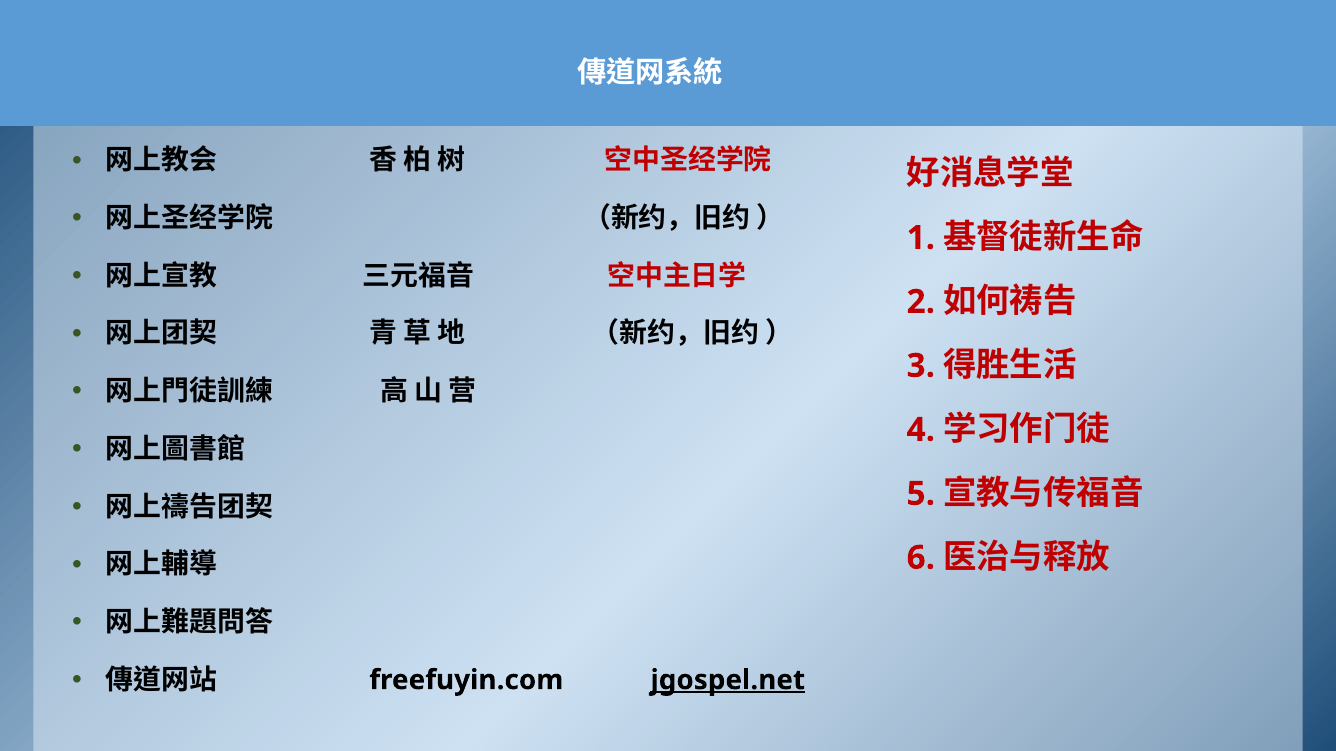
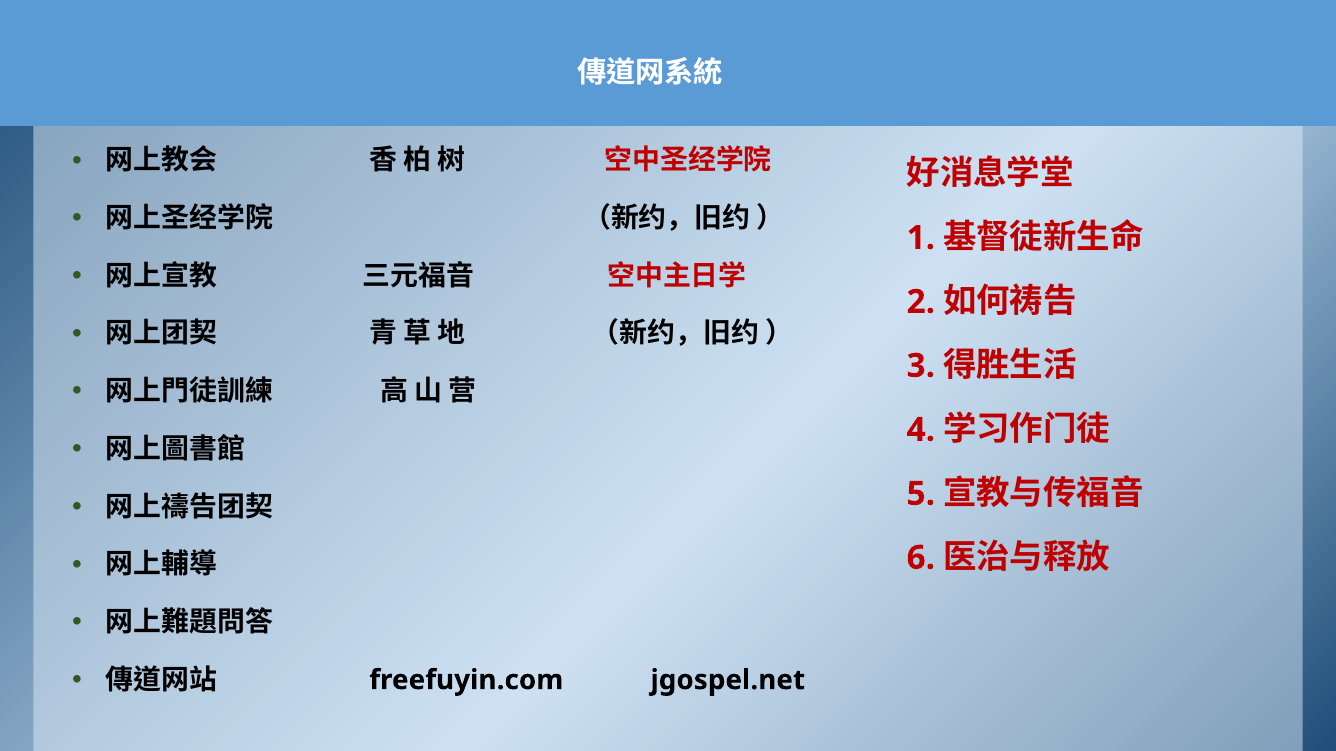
jgospel.net underline: present -> none (728, 681)
